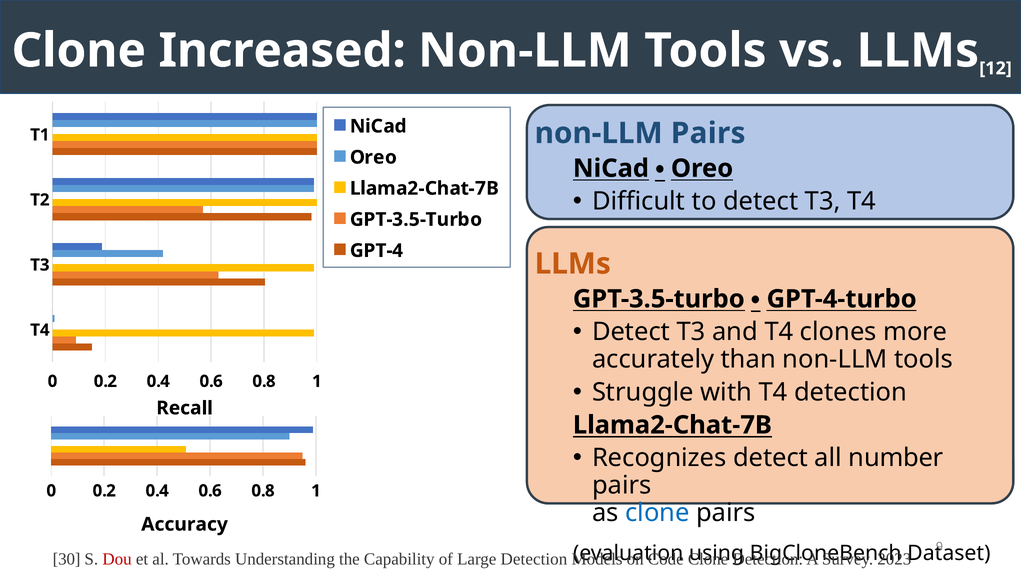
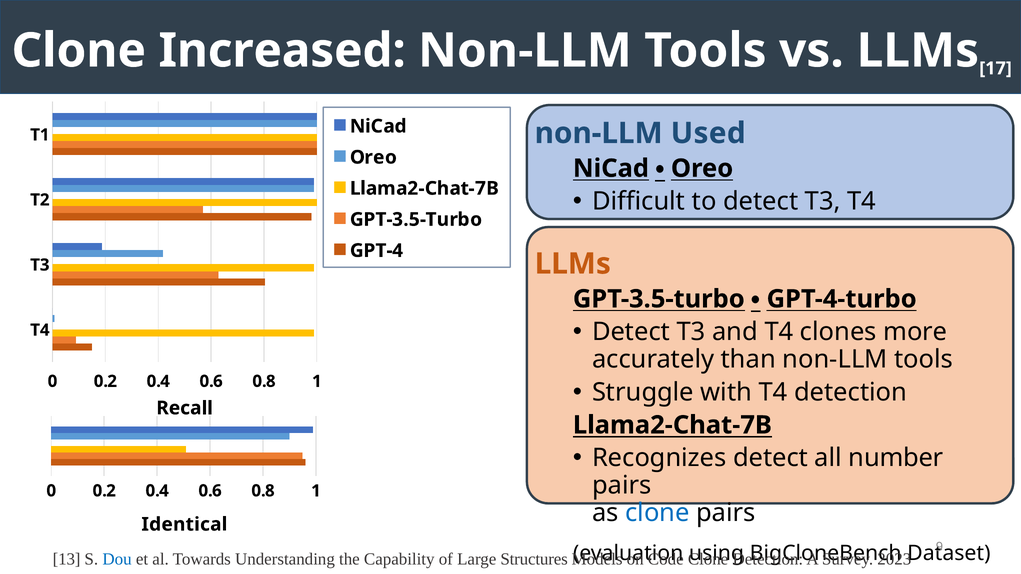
12: 12 -> 17 (996, 68)
non-LLM Pairs: Pairs -> Used (708, 133)
Accuracy: Accuracy -> Identical (184, 525)
30: 30 -> 13 (67, 560)
Dou colour: red -> blue (117, 560)
Large Detection: Detection -> Structures (534, 560)
